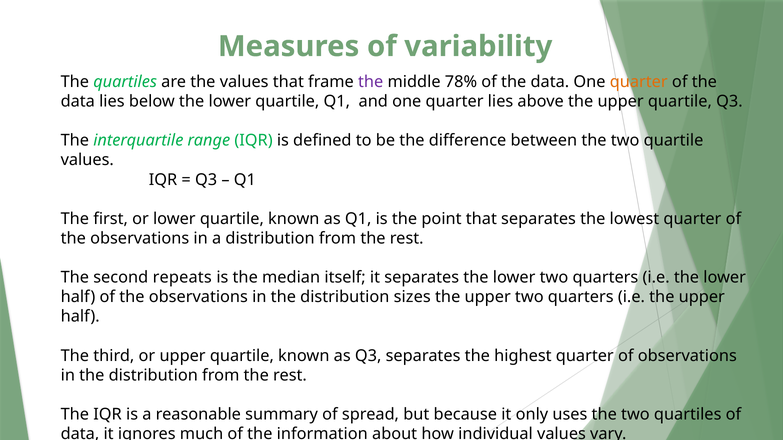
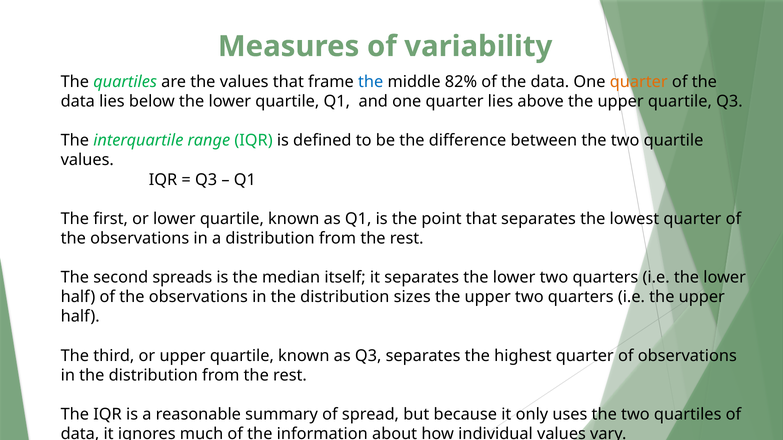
the colour: purple -> blue (371, 82)
78%: 78% -> 82% (461, 82)
repeats: repeats -> spreads (182, 278)
